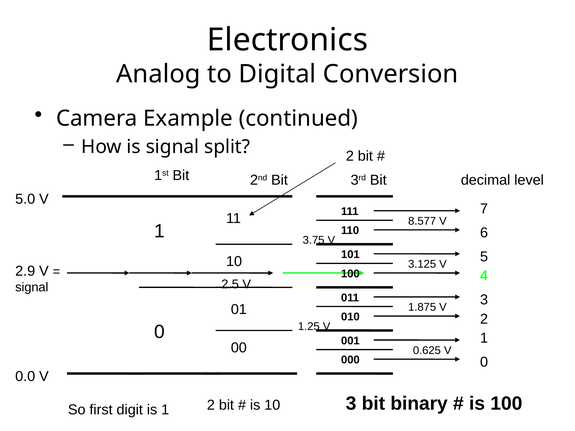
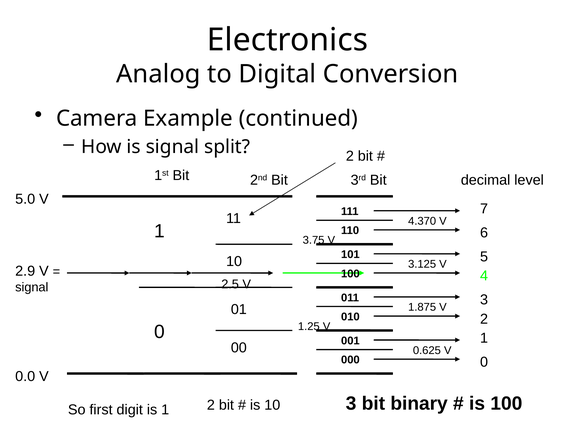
8.577: 8.577 -> 4.370 (422, 221)
